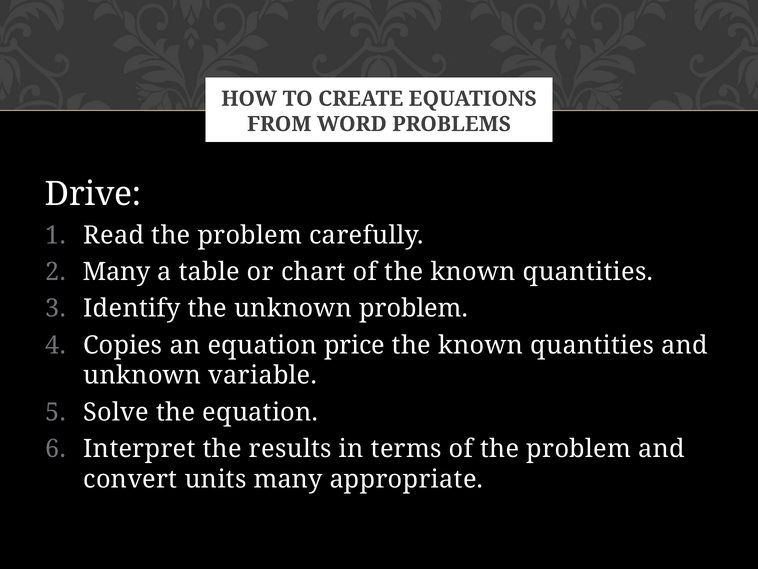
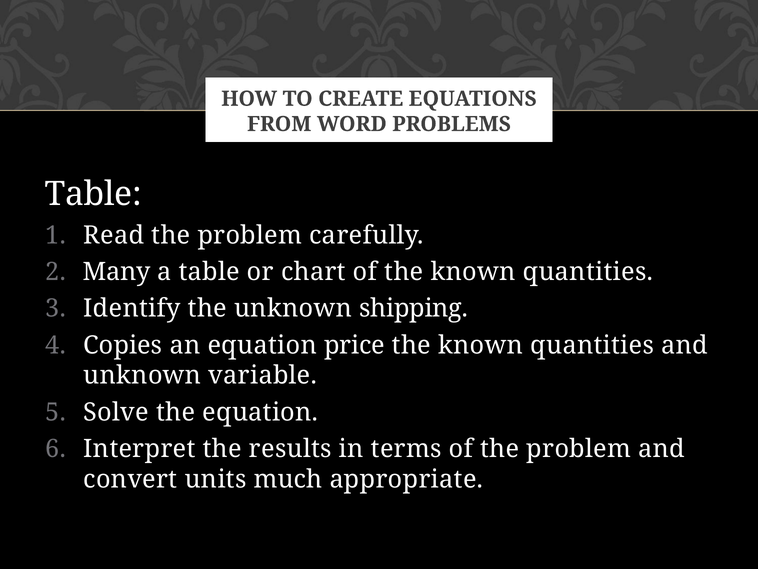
Drive: Drive -> Table (93, 194)
unknown problem: problem -> shipping (414, 308)
units many: many -> much (288, 479)
